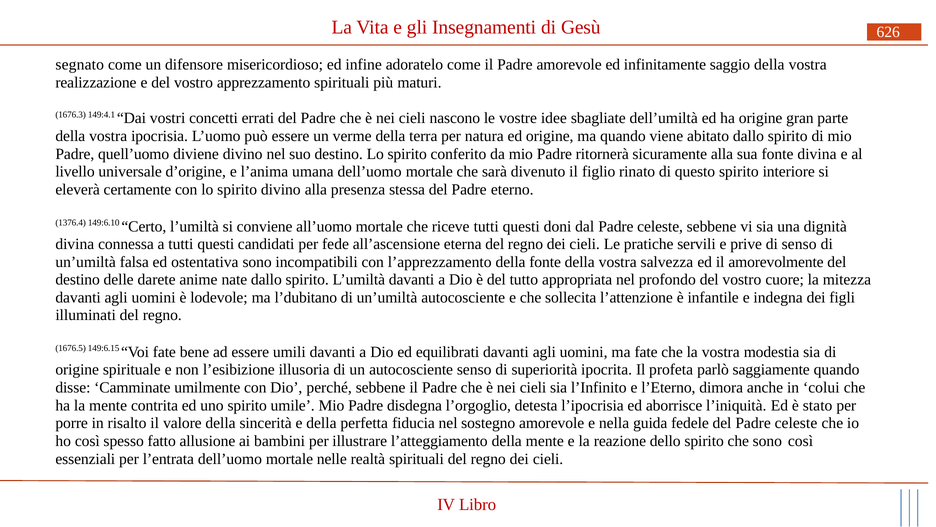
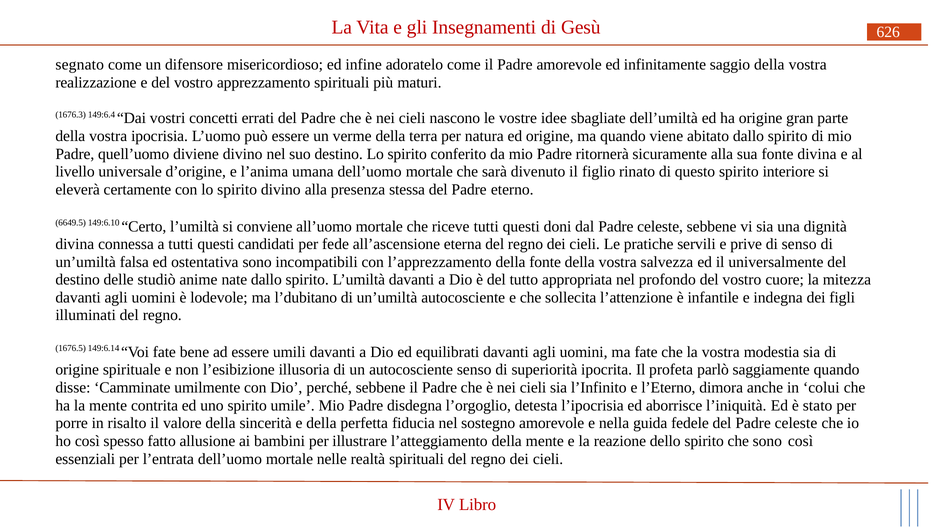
149:4.1: 149:4.1 -> 149:6.4 (101, 115)
1376.4: 1376.4 -> 6649.5 (71, 223)
amorevolmente: amorevolmente -> universalmente (776, 262)
darete: darete -> studiò (157, 280)
149:6.15: 149:6.15 -> 149:6.14 (104, 348)
